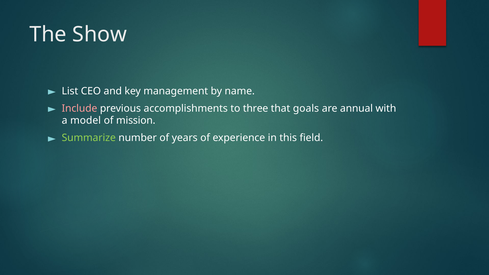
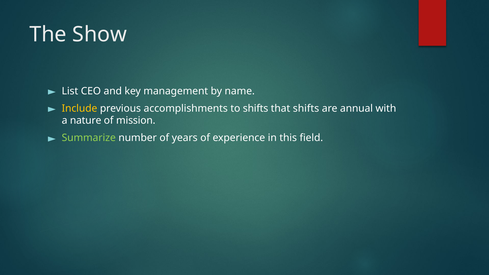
Include colour: pink -> yellow (79, 108)
to three: three -> shifts (256, 108)
that goals: goals -> shifts (306, 108)
model: model -> nature (86, 121)
